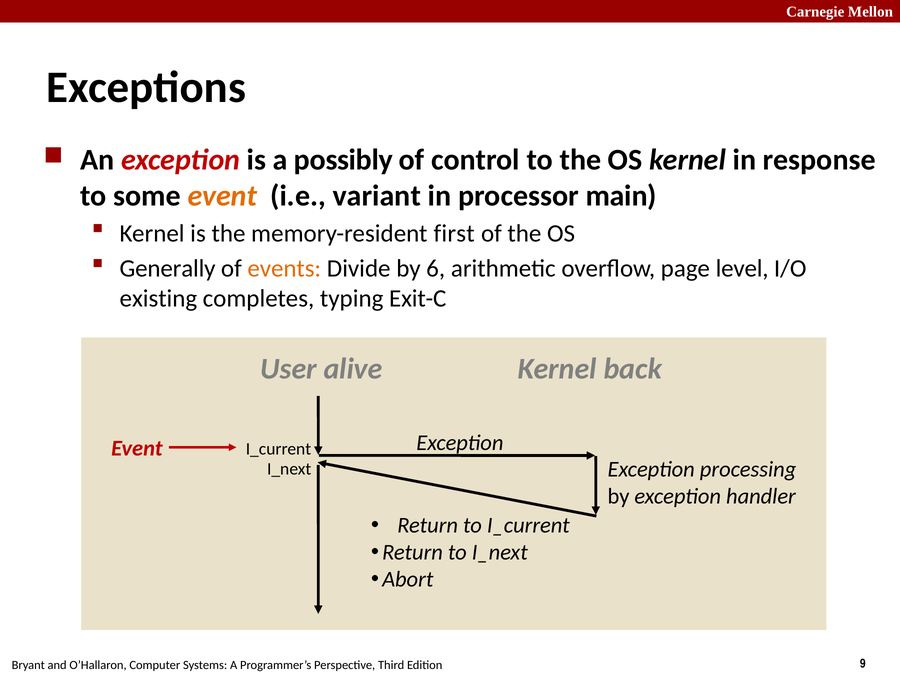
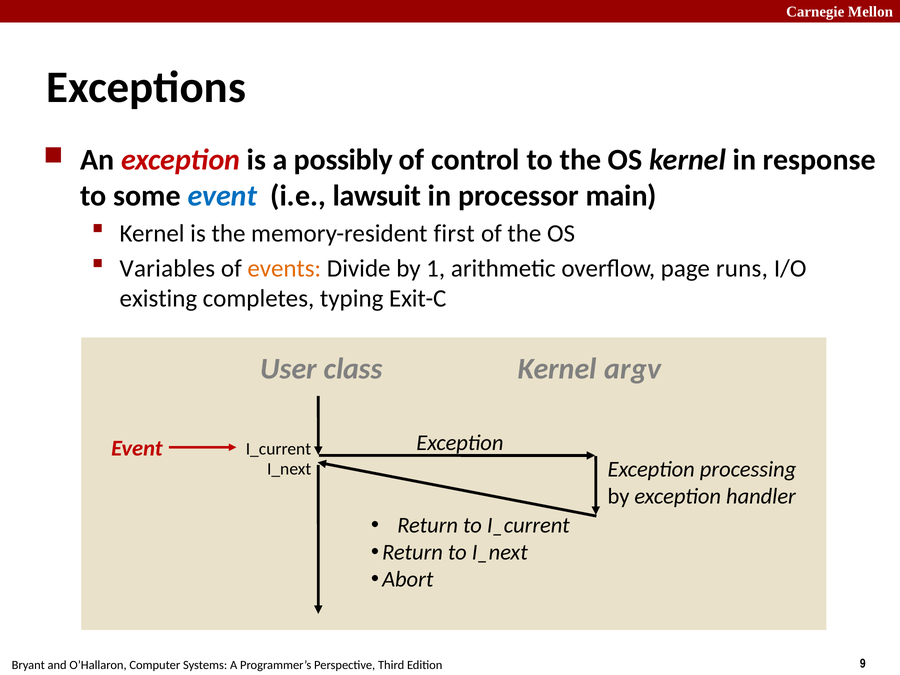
event colour: orange -> blue (222, 196)
variant: variant -> lawsuit (377, 196)
Generally: Generally -> Variables (167, 268)
6: 6 -> 1 (436, 268)
level: level -> runs (742, 268)
alive: alive -> class (353, 369)
back: back -> argv (633, 369)
